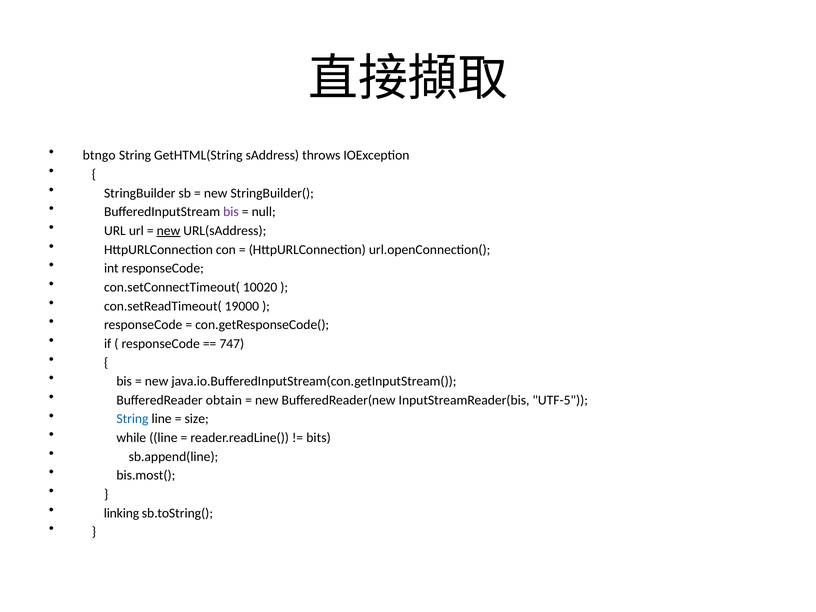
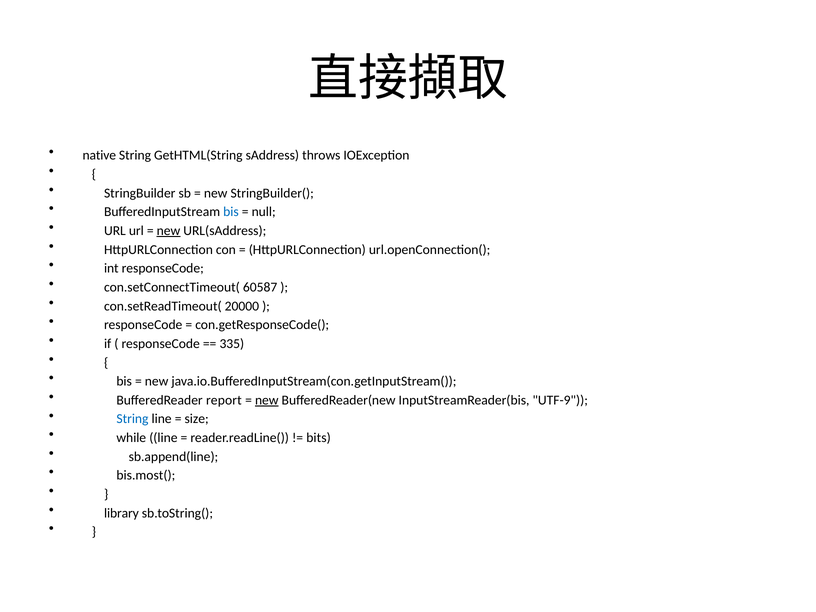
btngo: btngo -> native (99, 155)
bis colour: purple -> blue (231, 212)
10020: 10020 -> 60587 (260, 287)
19000: 19000 -> 20000 (242, 306)
747: 747 -> 335 (232, 344)
obtain: obtain -> report (224, 400)
new underline: none -> present (267, 400)
UTF-5: UTF-5 -> UTF-9 (560, 400)
linking: linking -> library (121, 513)
